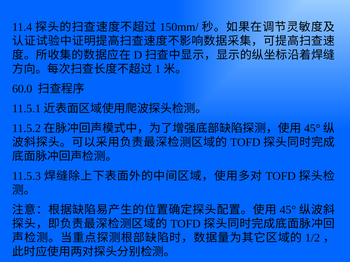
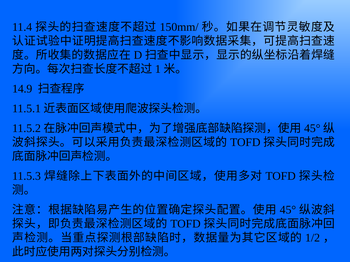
60.0: 60.0 -> 14.9 (22, 89)
